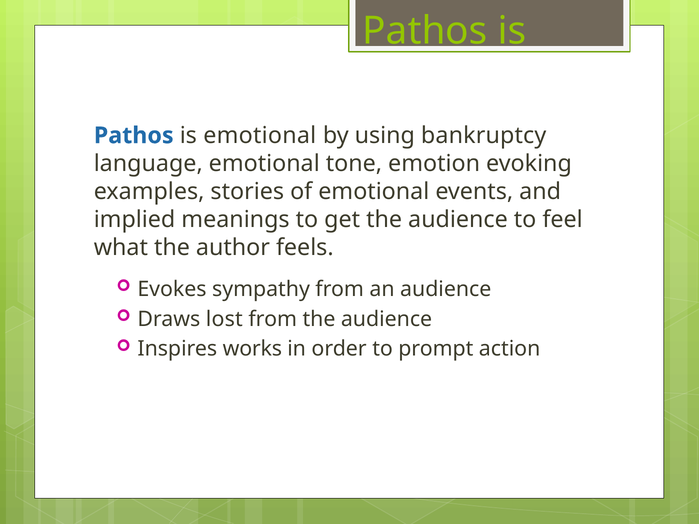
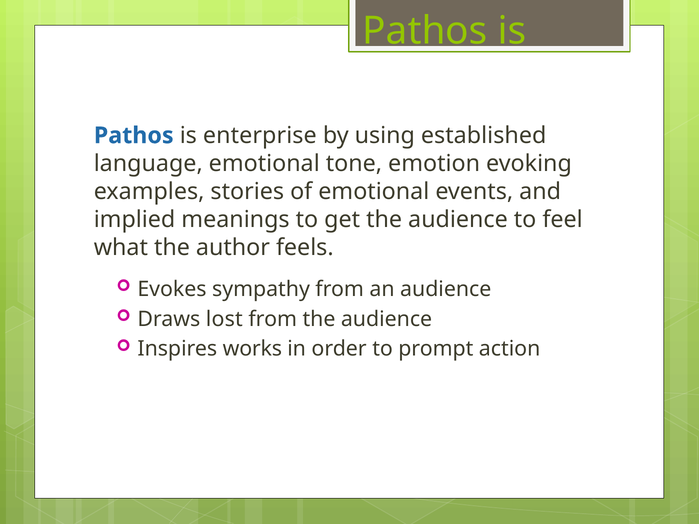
is emotional: emotional -> enterprise (260, 136)
bankruptcy: bankruptcy -> established (484, 136)
